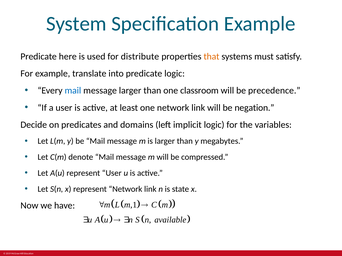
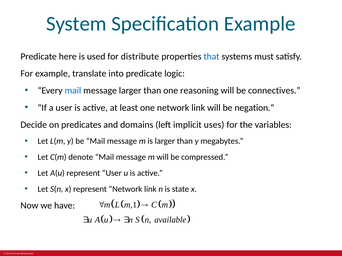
that colour: orange -> blue (211, 56)
classroom: classroom -> reasoning (199, 91)
precedence: precedence -> connectives (274, 91)
implicit logic: logic -> uses (214, 125)
